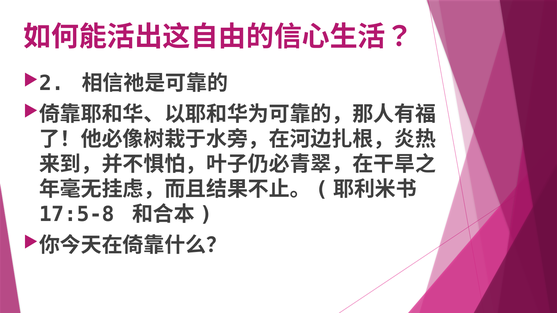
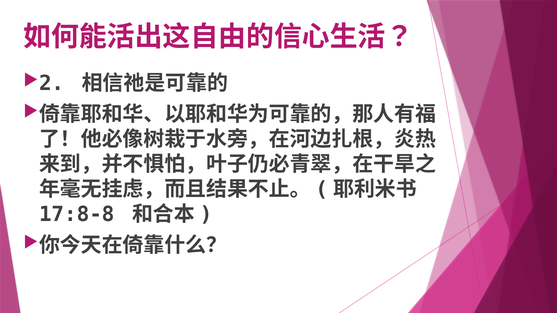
17:5-8: 17:5-8 -> 17:8-8 (77, 215)
